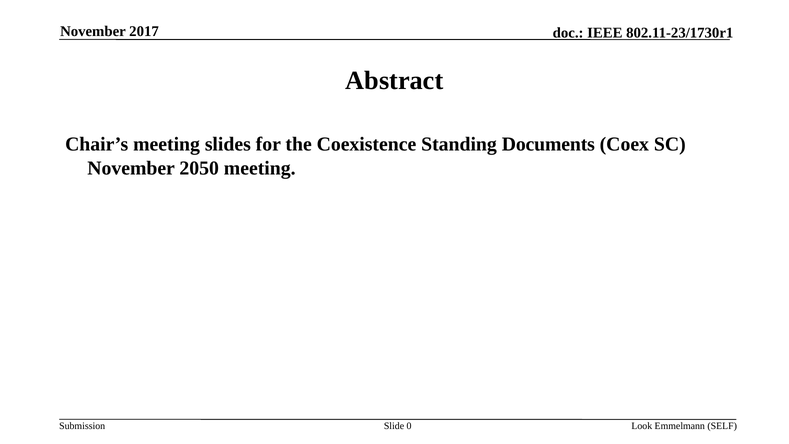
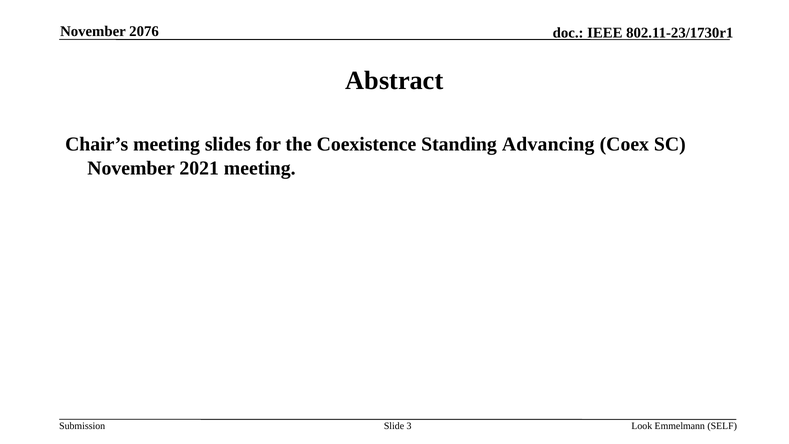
2017: 2017 -> 2076 (144, 31)
Documents: Documents -> Advancing (548, 144)
2050: 2050 -> 2021 (199, 168)
0: 0 -> 3 (409, 426)
